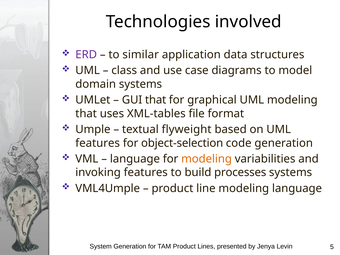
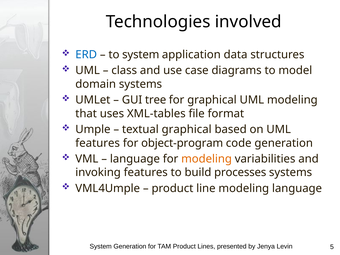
ERD colour: purple -> blue (86, 55)
to similar: similar -> system (141, 55)
GUI that: that -> tree (156, 100)
textual flyweight: flyweight -> graphical (187, 129)
object-selection: object-selection -> object-program (182, 143)
